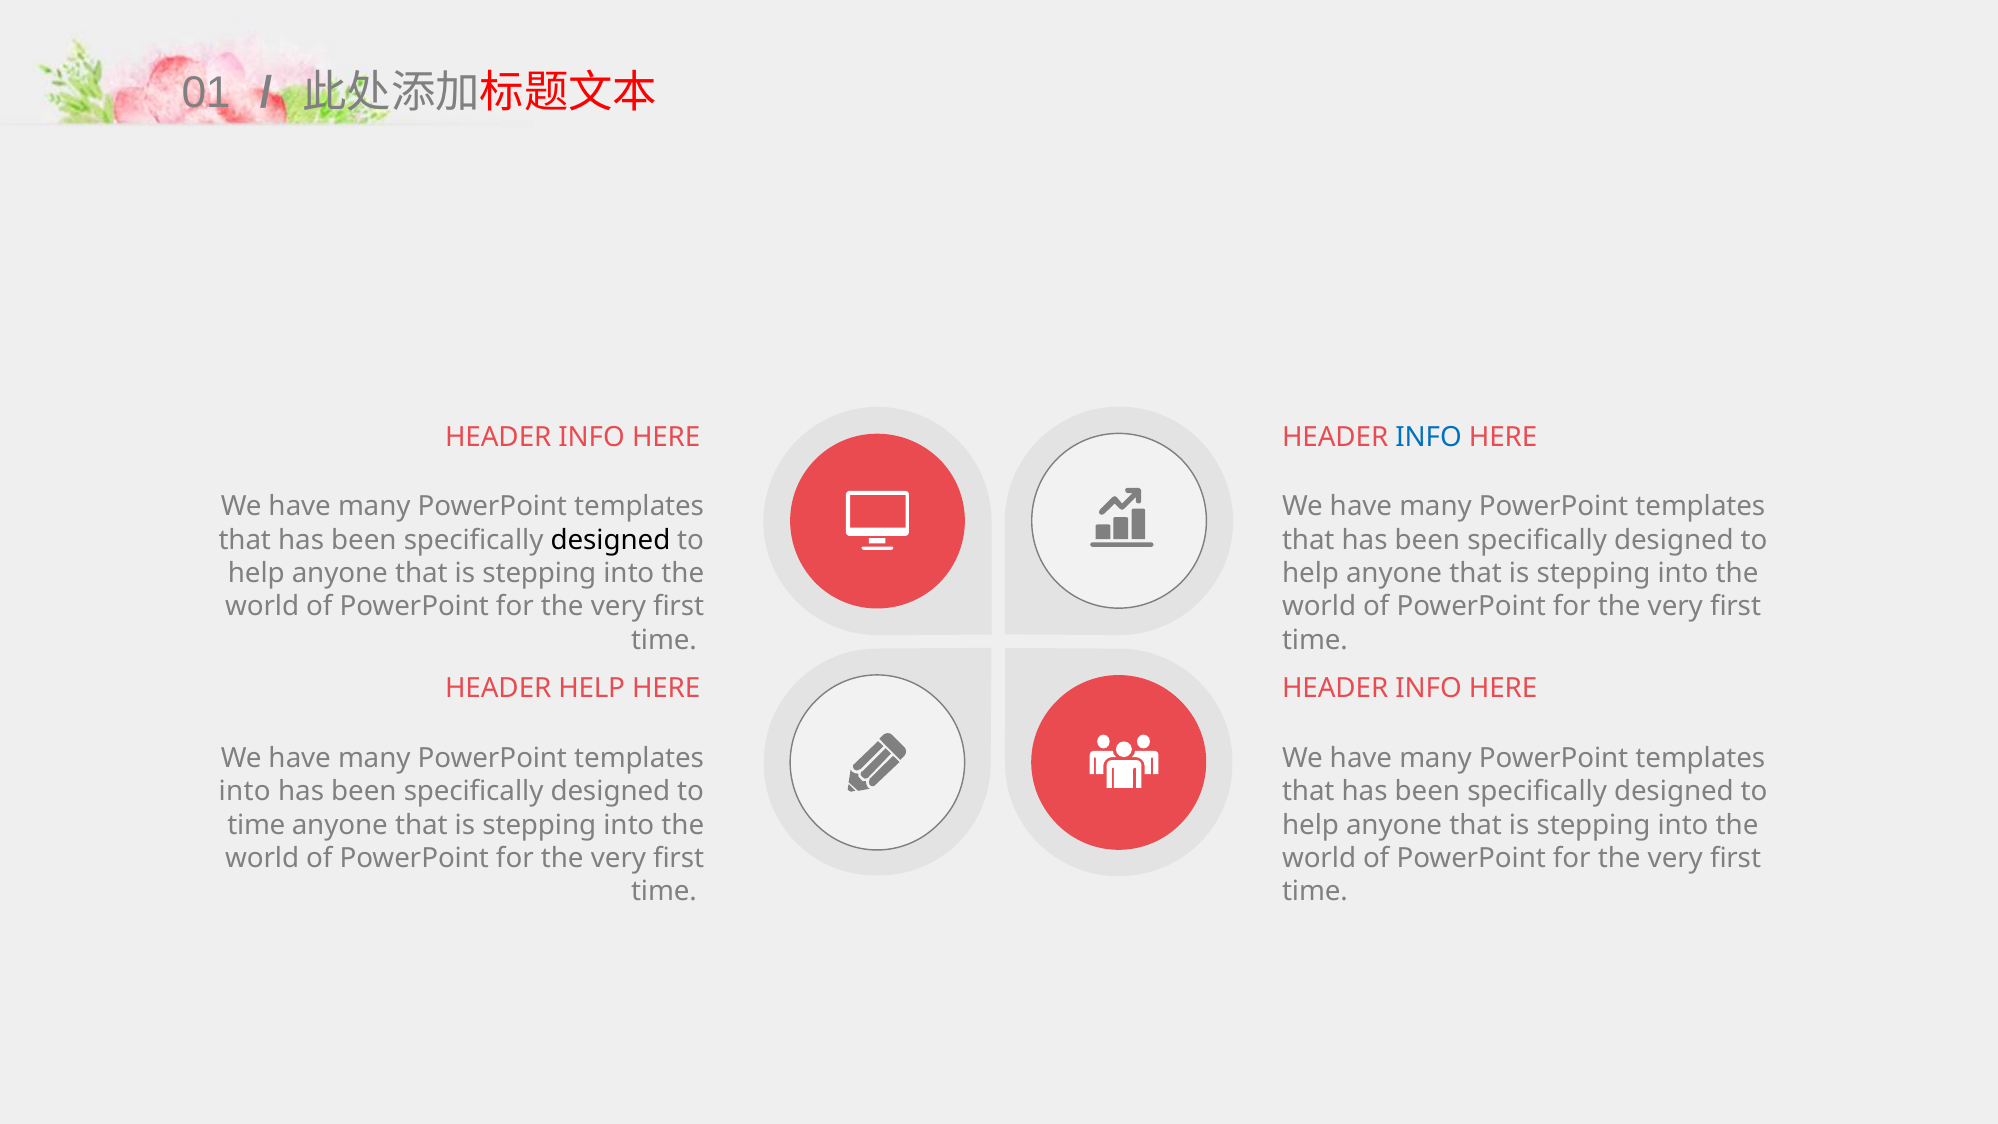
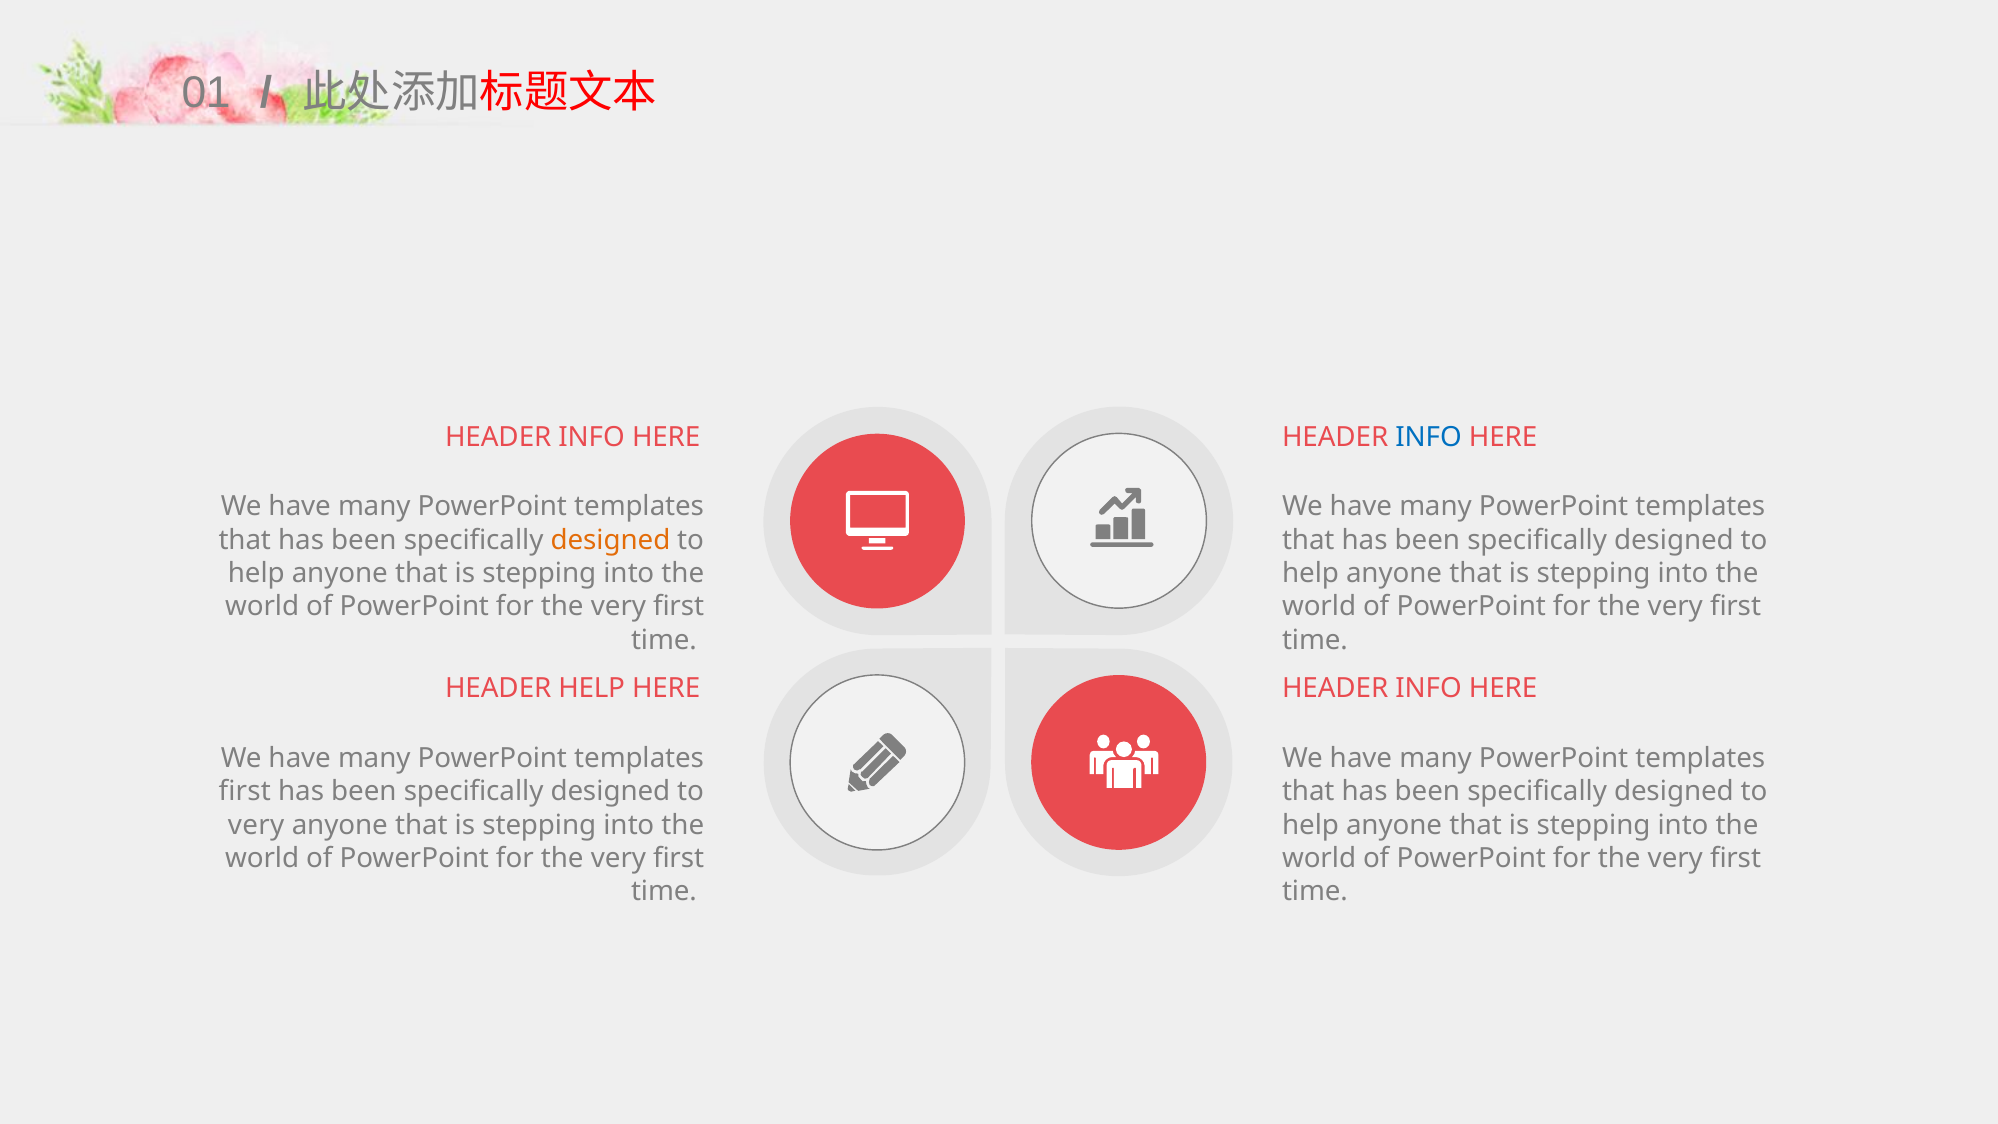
designed colour: black -> orange (610, 540)
into: into -> first (245, 792)
time: time -> very (256, 825)
